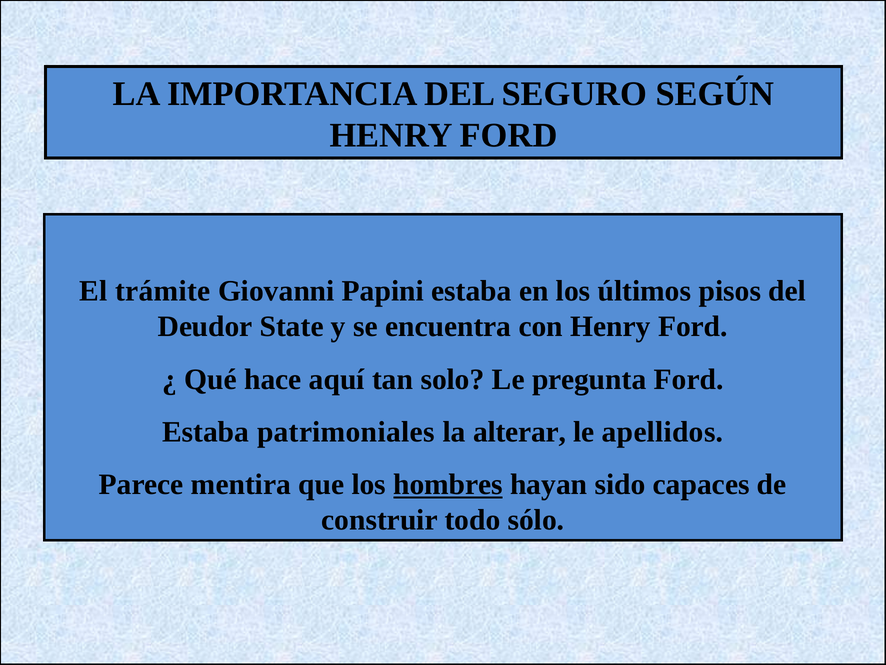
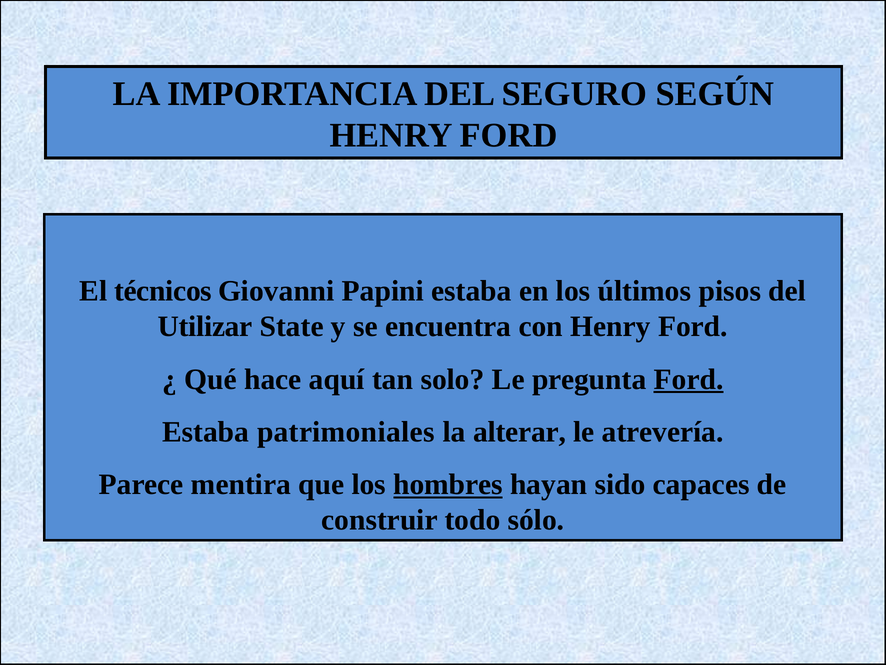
trámite: trámite -> técnicos (163, 291)
Deudor: Deudor -> Utilizar (205, 326)
Ford underline: none -> present (689, 379)
apellidos: apellidos -> atrevería (663, 432)
